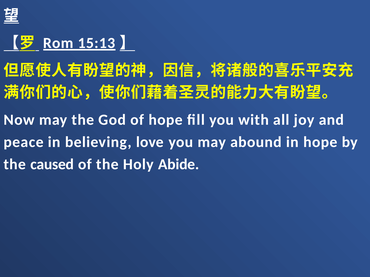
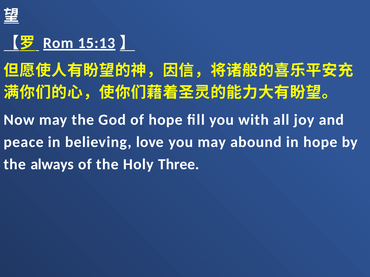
caused: caused -> always (52, 165)
Abide: Abide -> Three (179, 165)
